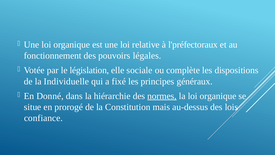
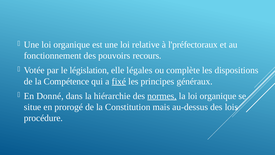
légales: légales -> recours (147, 56)
sociale: sociale -> légales (140, 70)
Individuelle: Individuelle -> Compétence (66, 81)
fixé underline: none -> present (119, 81)
confiance: confiance -> procédure (43, 118)
